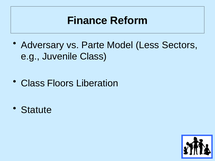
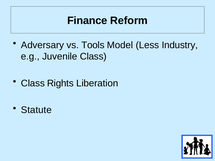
Parte: Parte -> Tools (93, 45)
Sectors: Sectors -> Industry (180, 45)
Floors: Floors -> Rights (60, 83)
